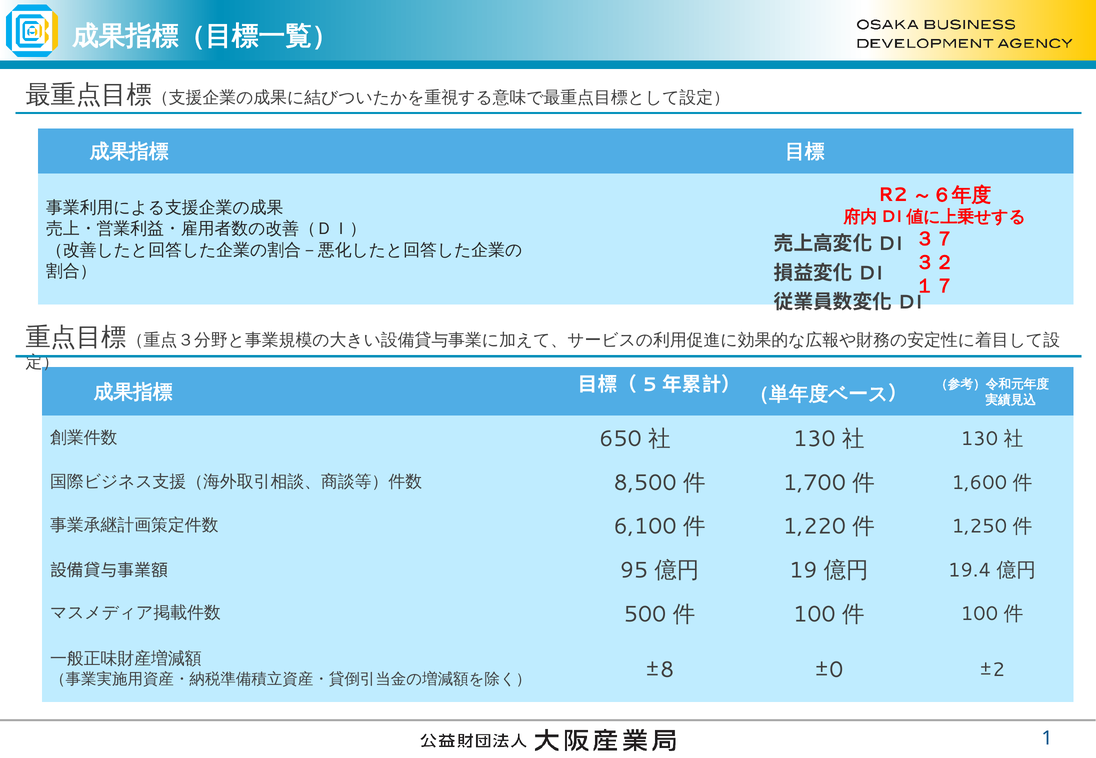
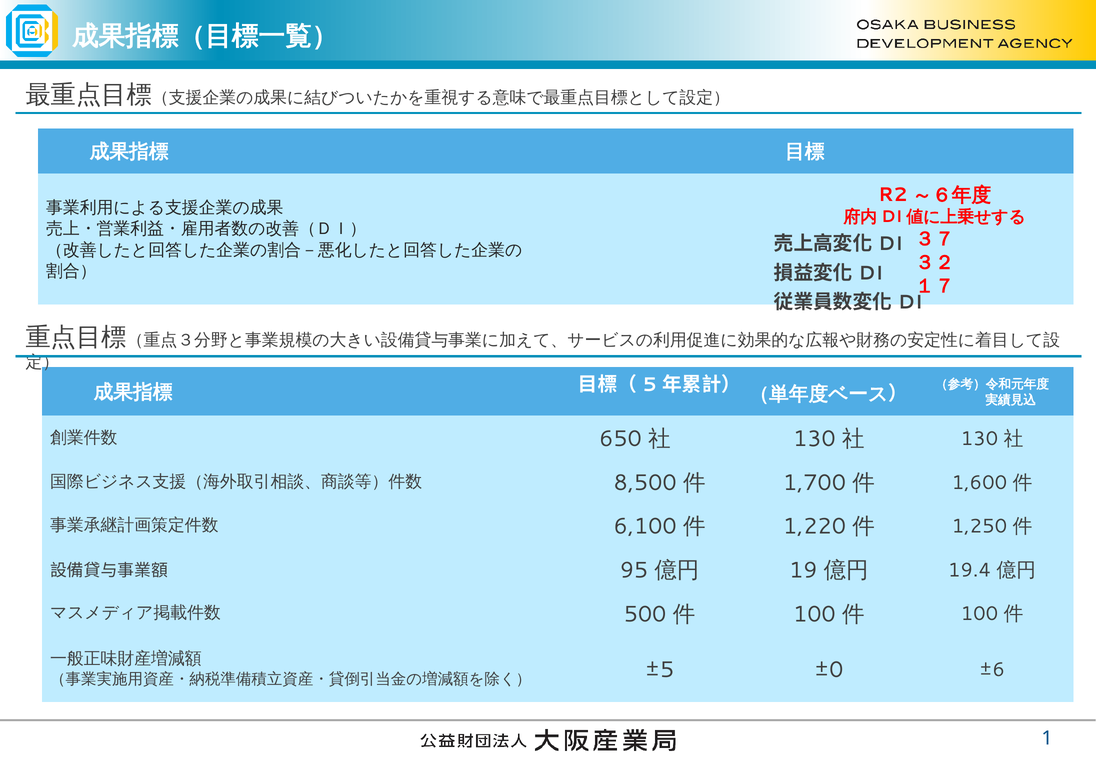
±8: ±8 -> ±5 (660, 670)
±2: ±2 -> ±6 (992, 670)
